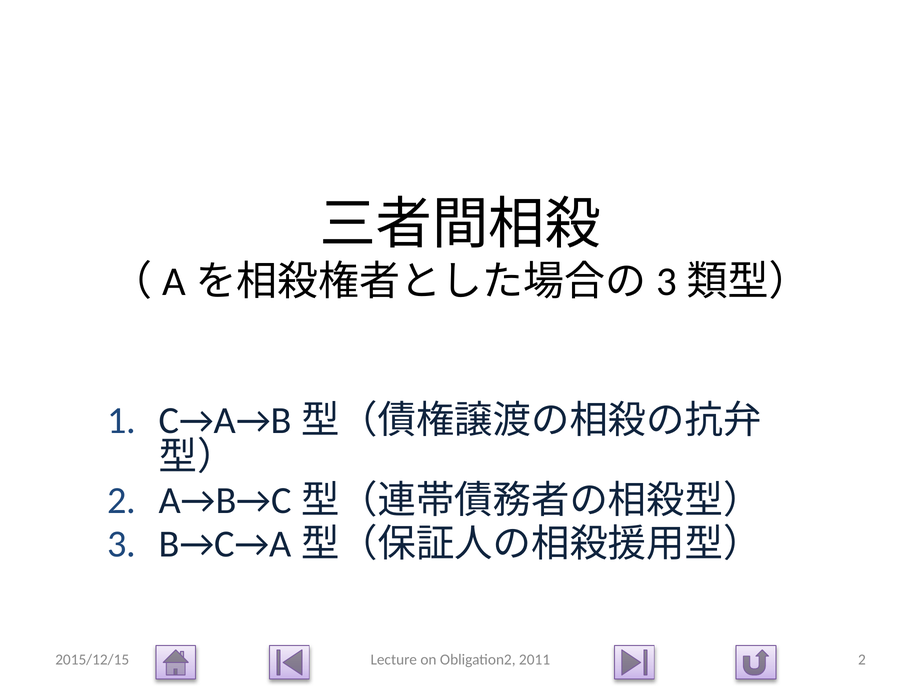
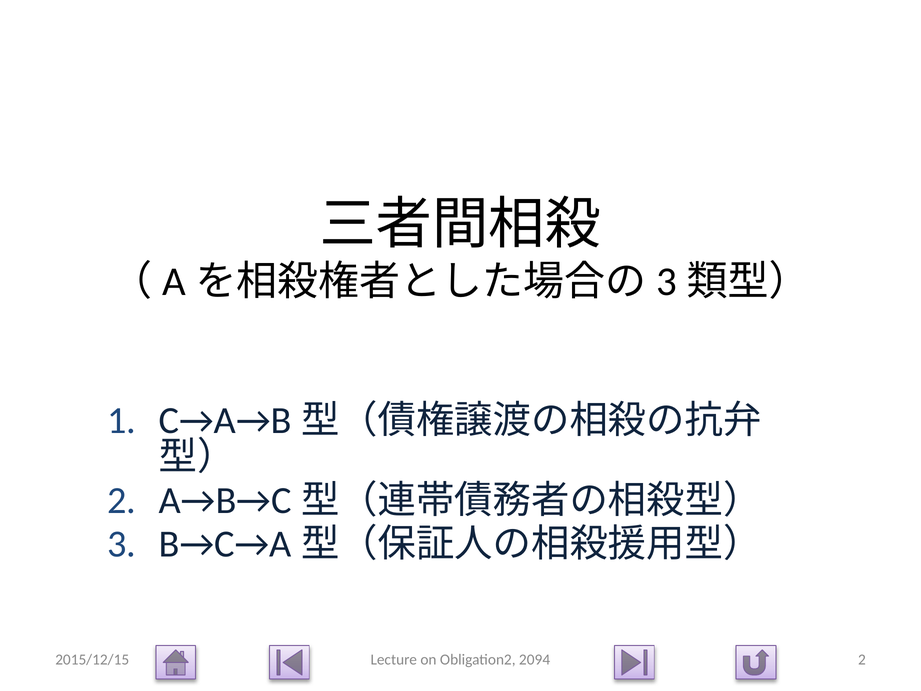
2011: 2011 -> 2094 (535, 660)
